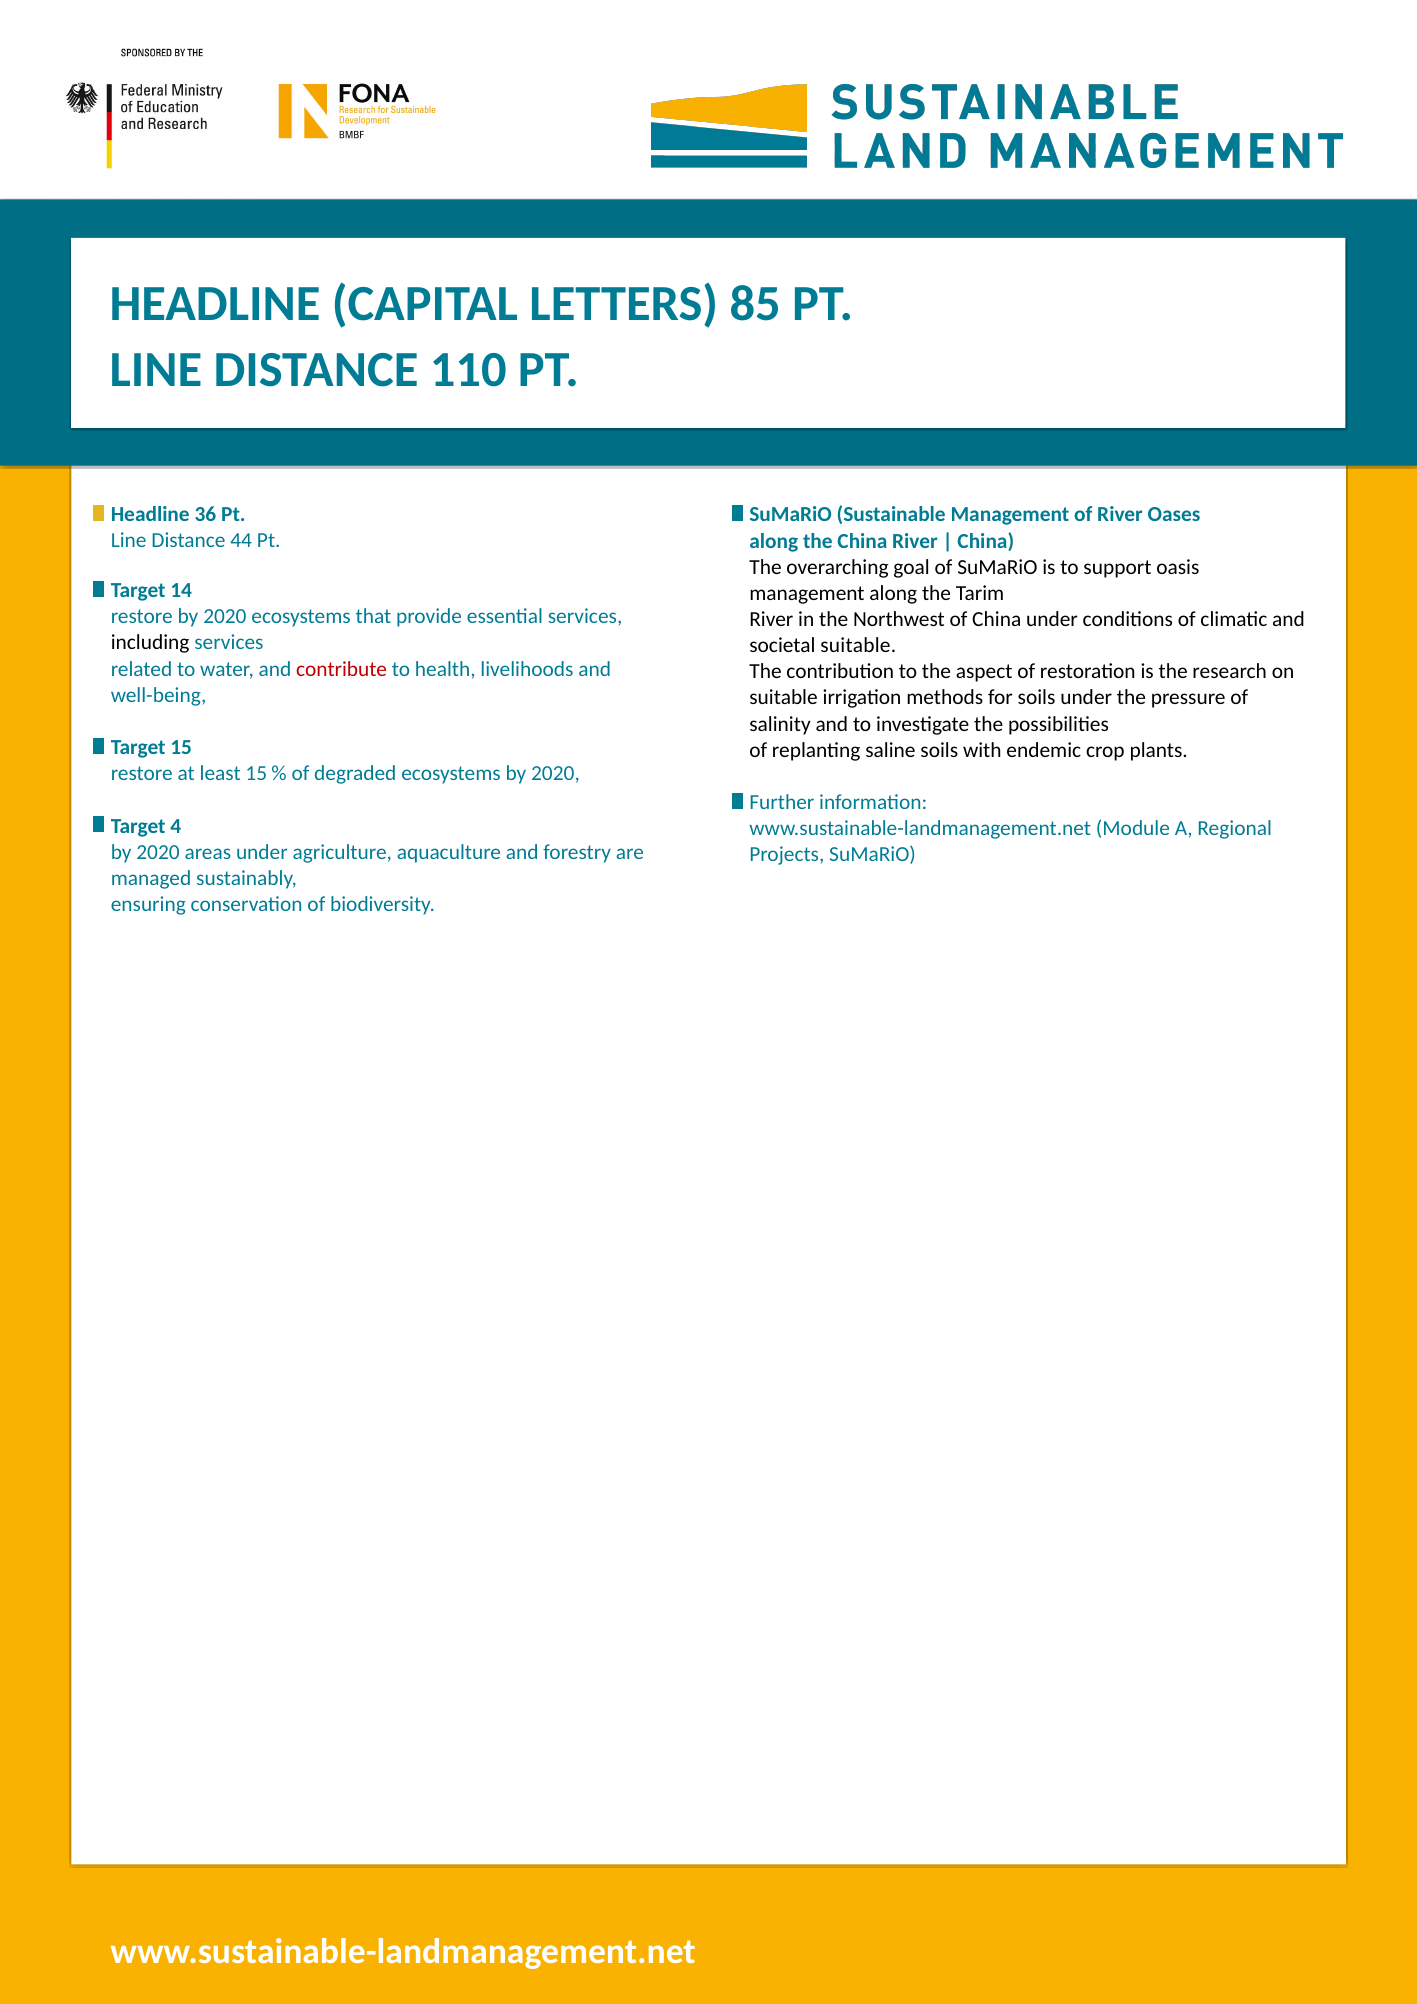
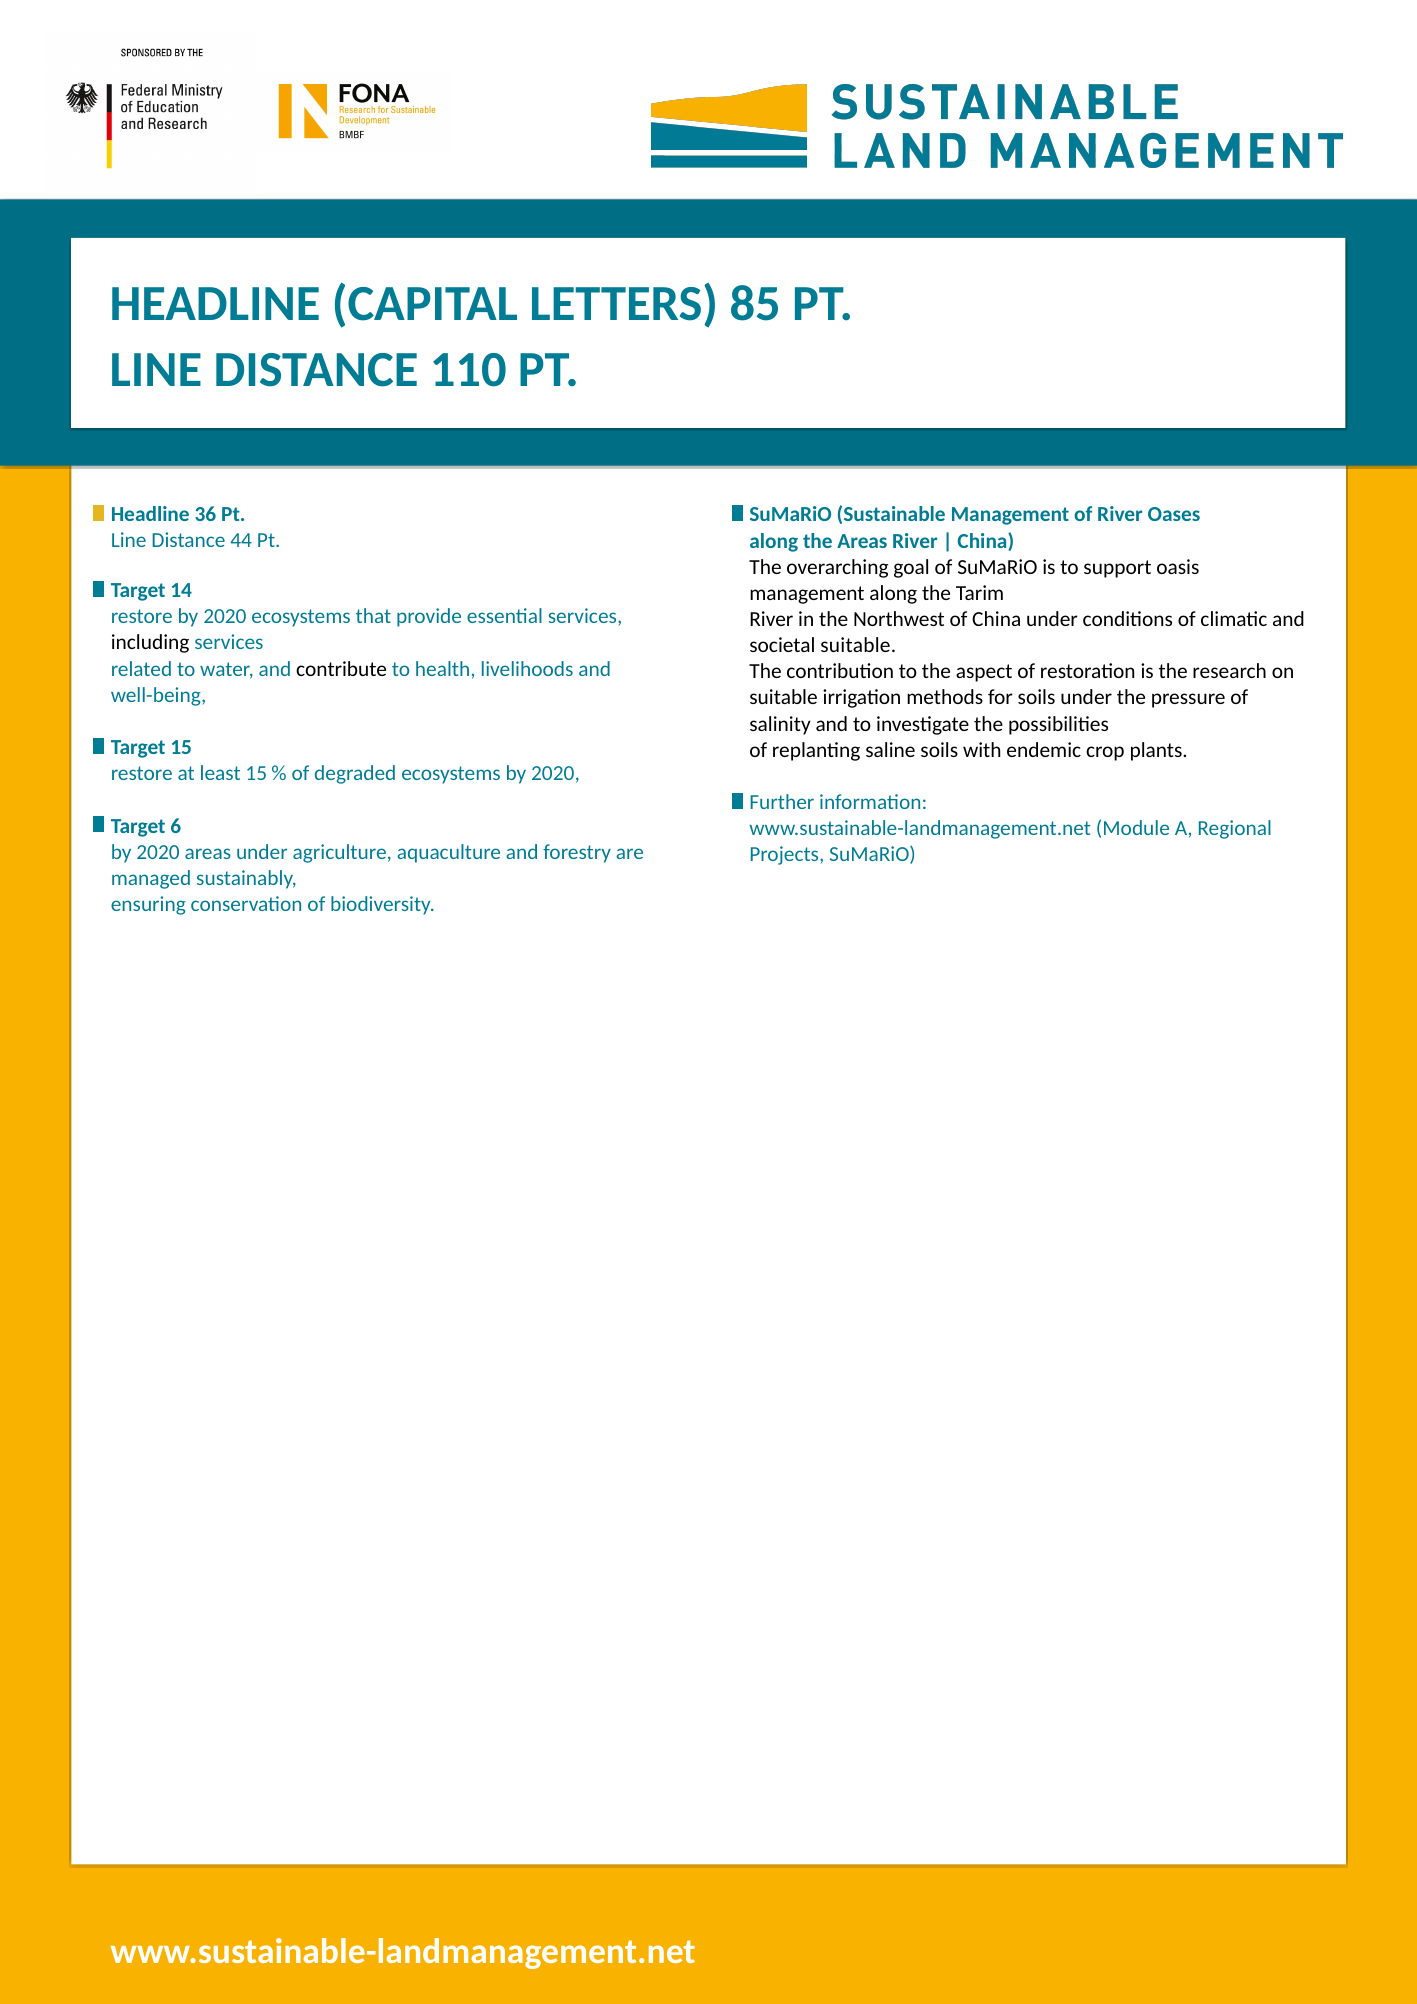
the China: China -> Areas (862, 541)
contribute colour: red -> black (342, 669)
4: 4 -> 6 (176, 826)
